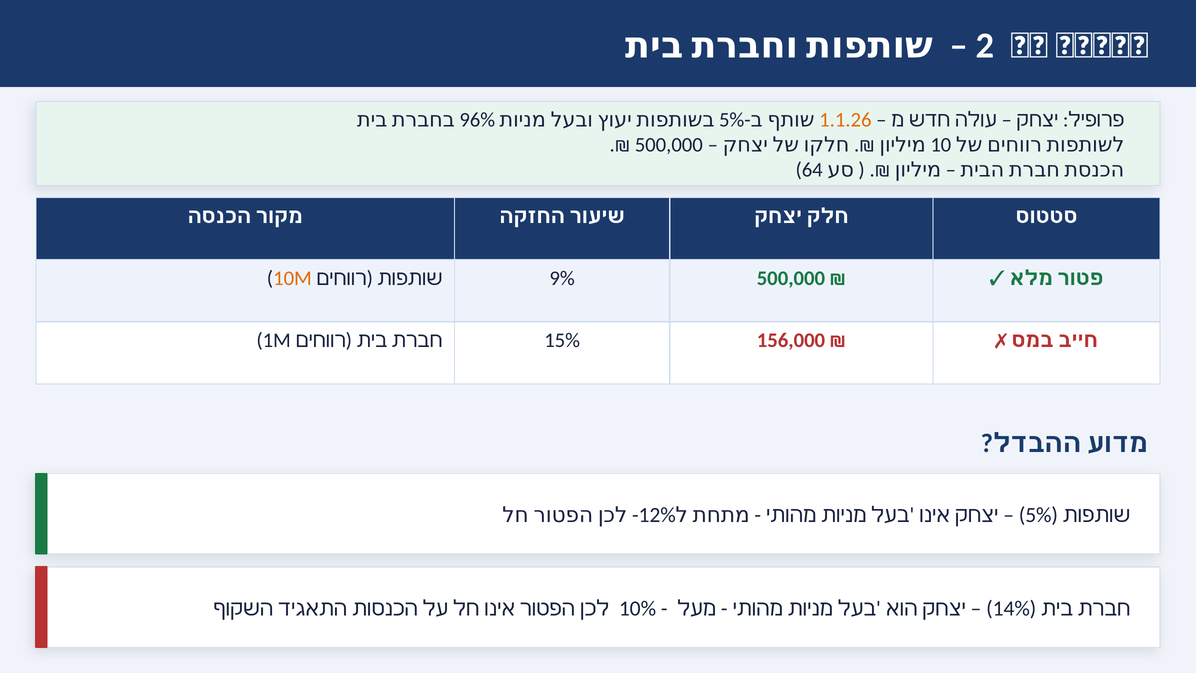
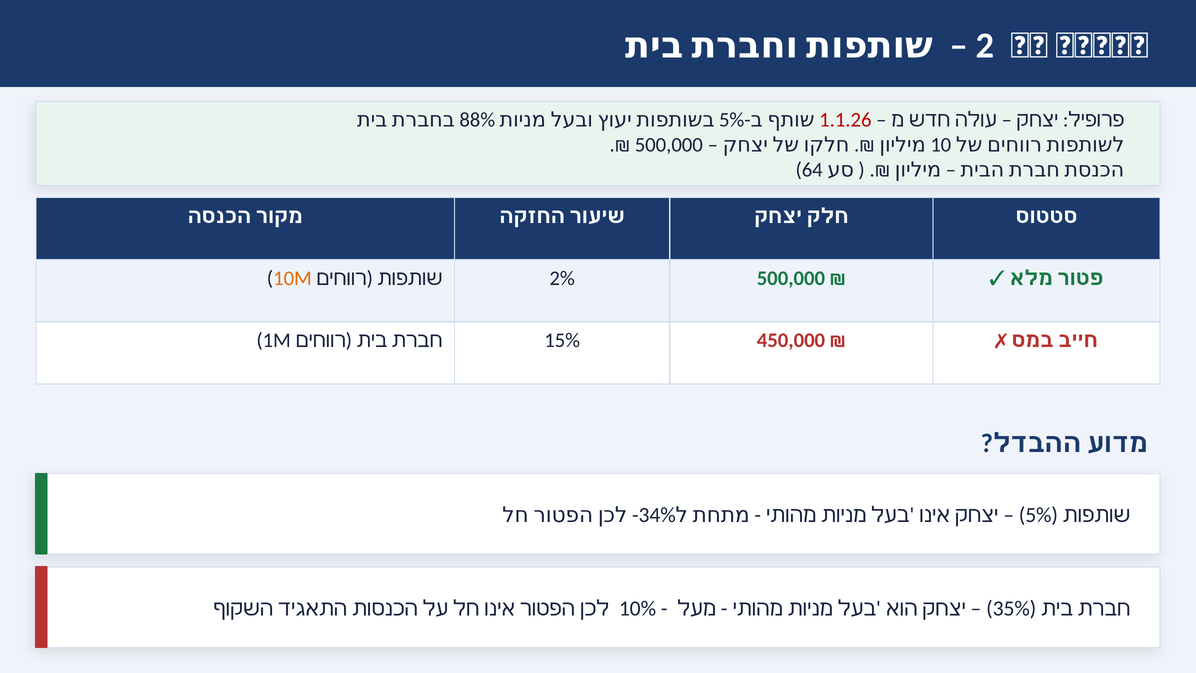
96%: 96% -> 88% (477, 120)
1.1.26 colour: orange -> red (845, 120)
9%: 9% -> 2% (562, 278)
156,000: 156,000 -> 450,000 (791, 341)
12%: 12% -> 34% (657, 515)
14%: 14% -> 35% (1011, 608)
